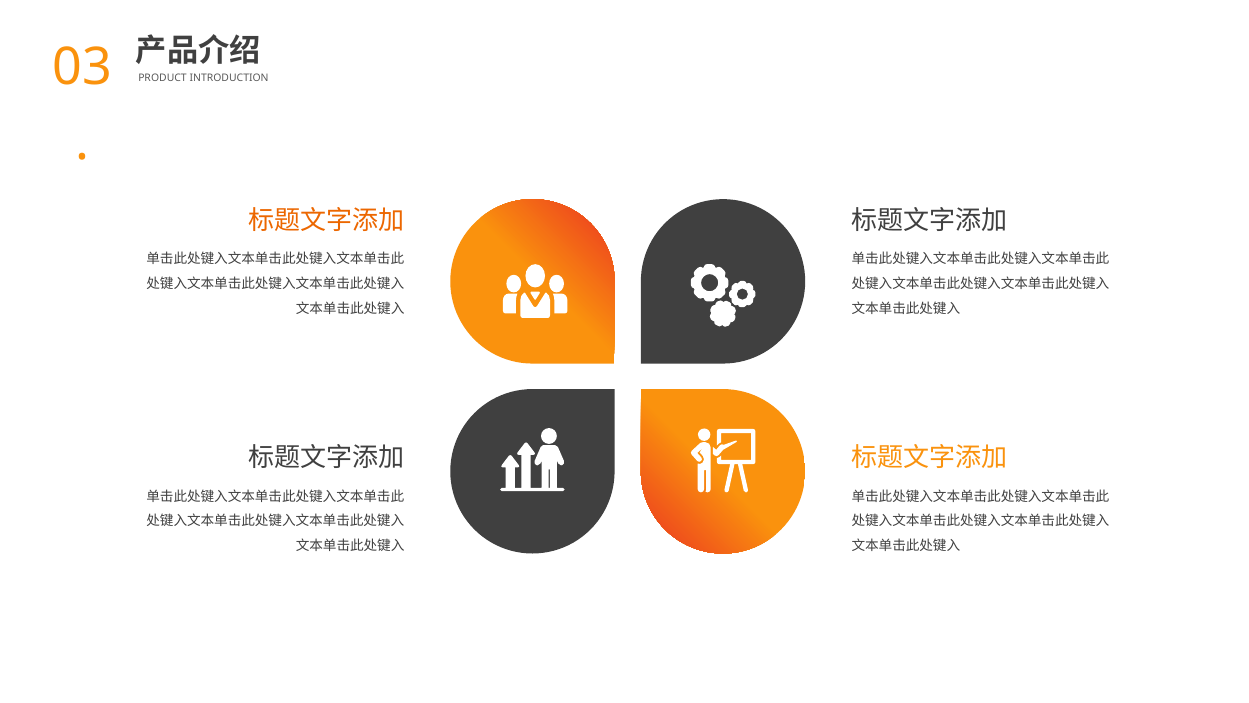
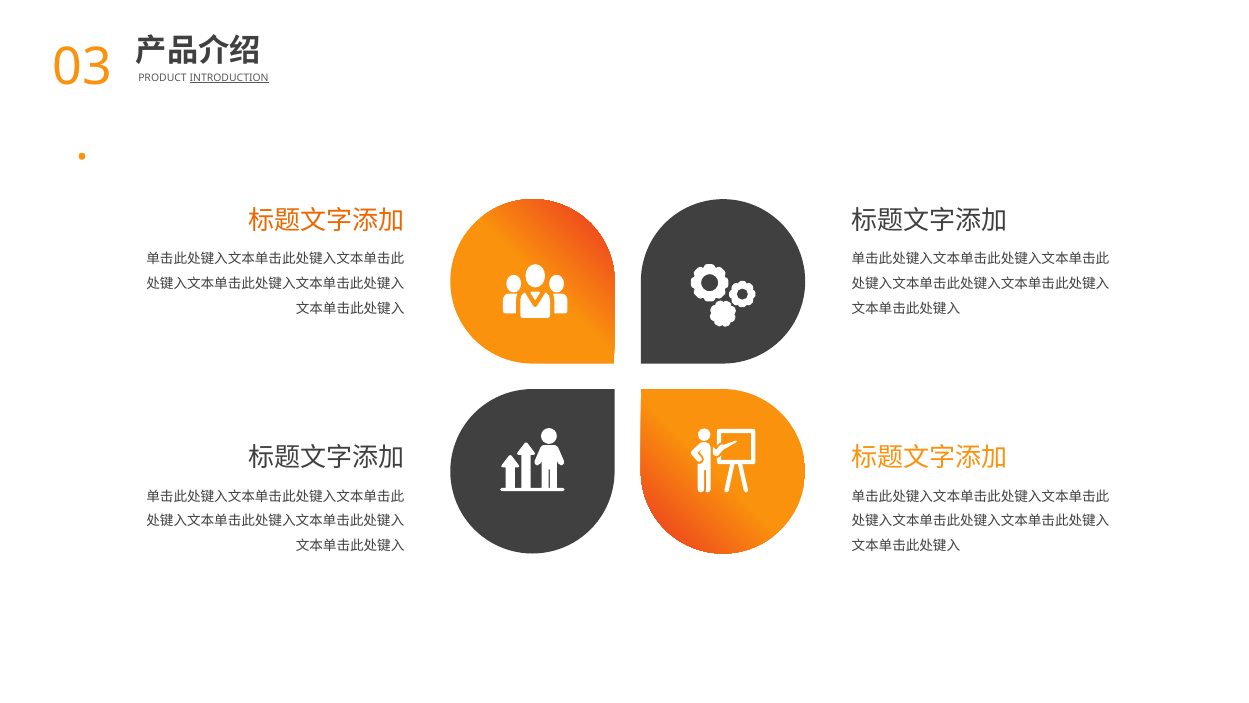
INTRODUCTION underline: none -> present (229, 78)
